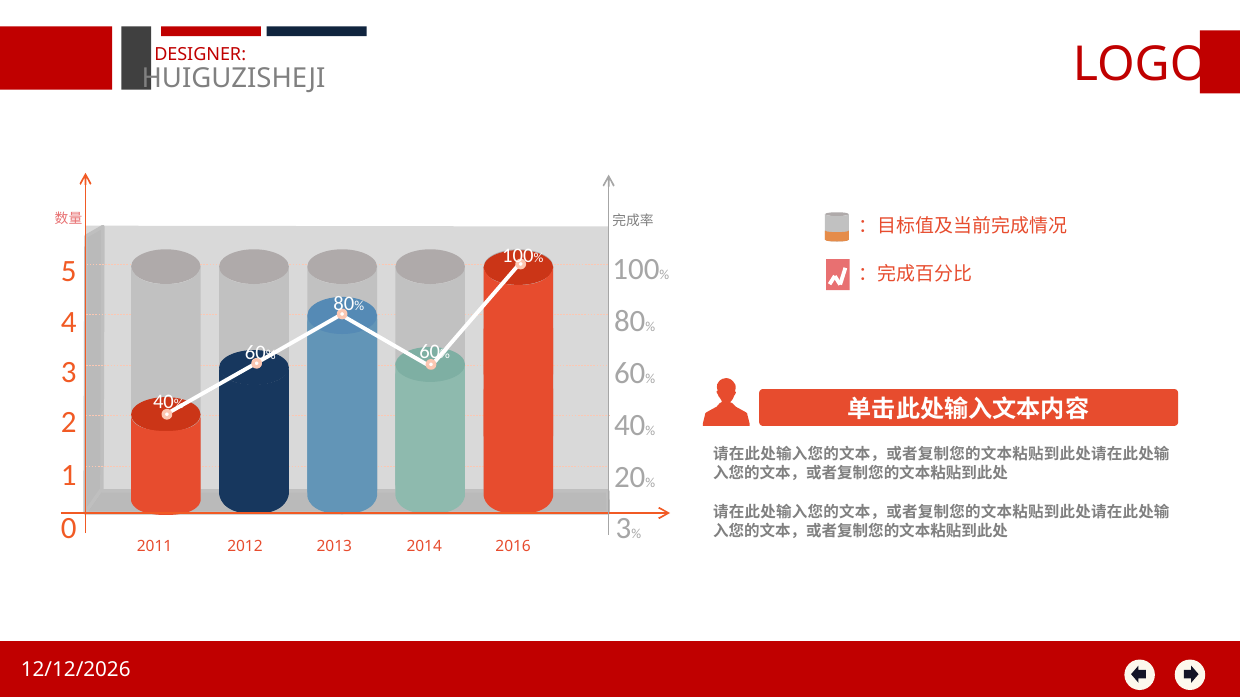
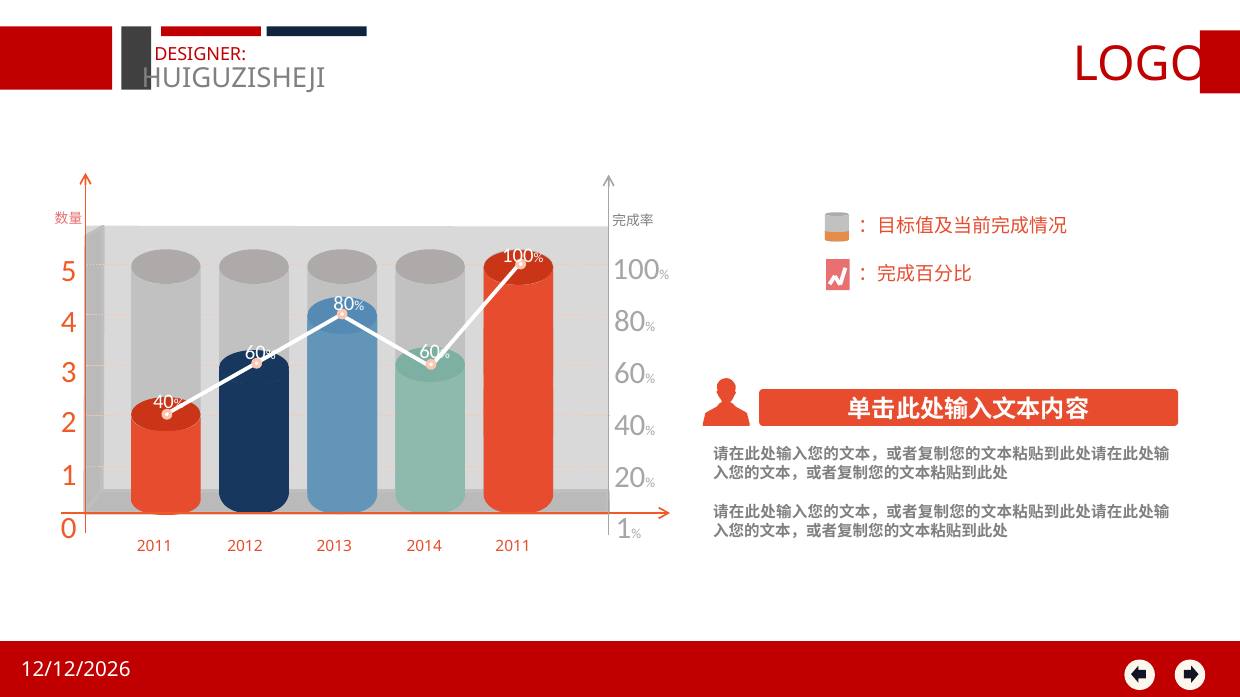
0 3: 3 -> 1 (624, 529)
2014 2016: 2016 -> 2011 (513, 547)
